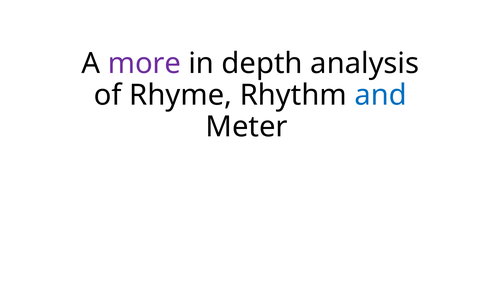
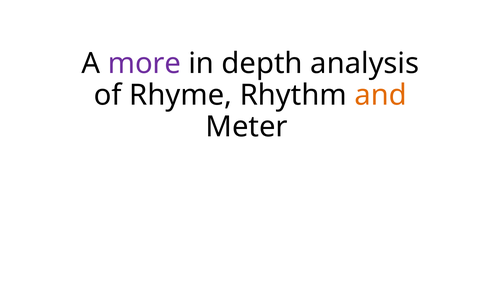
and colour: blue -> orange (381, 95)
